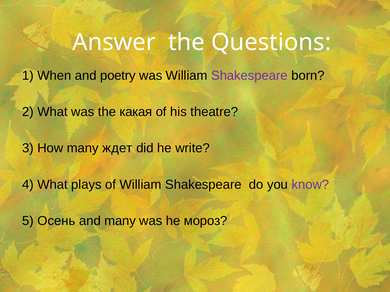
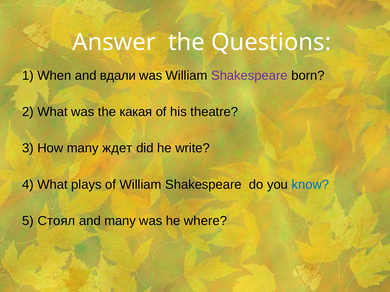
poetry: poetry -> вдали (118, 76)
know colour: purple -> blue (310, 185)
Осень: Осень -> Стоял (56, 221)
мороз: мороз -> where (206, 221)
